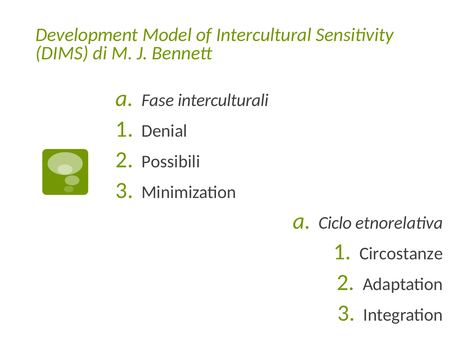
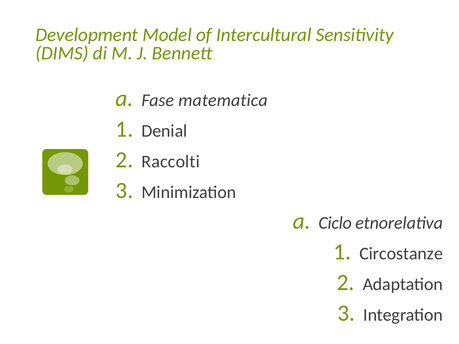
interculturali: interculturali -> matematica (223, 100)
Possibili: Possibili -> Raccolti (171, 162)
